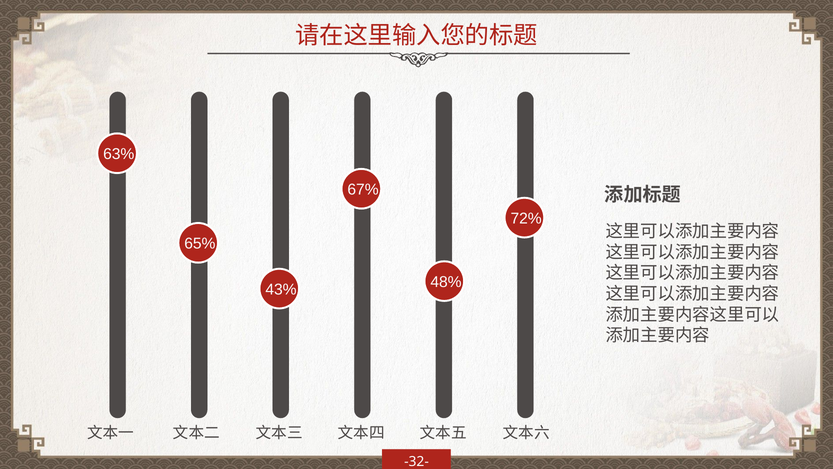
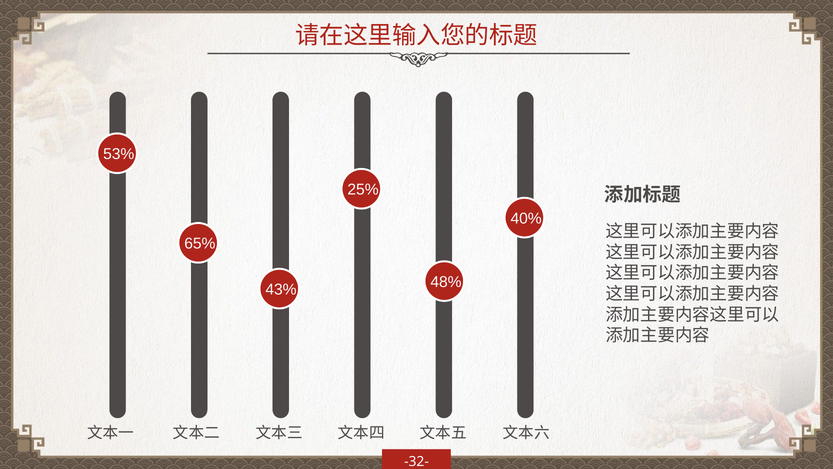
63%: 63% -> 53% (119, 154)
67%: 67% -> 25% (363, 189)
72%: 72% -> 40% (526, 218)
